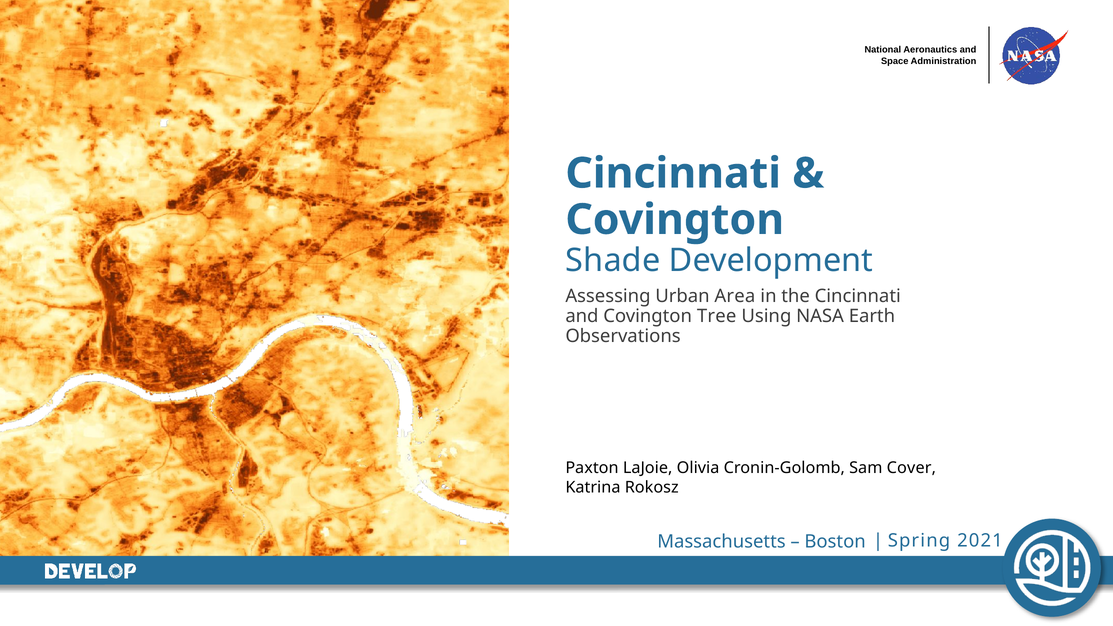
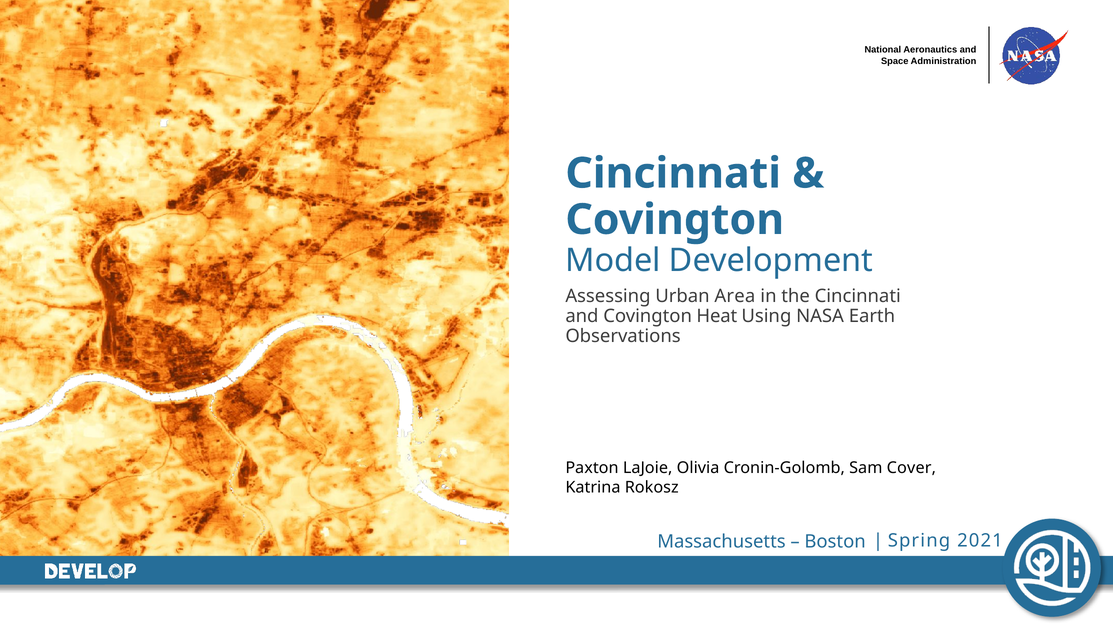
Shade: Shade -> Model (613, 261)
Tree: Tree -> Heat (717, 316)
